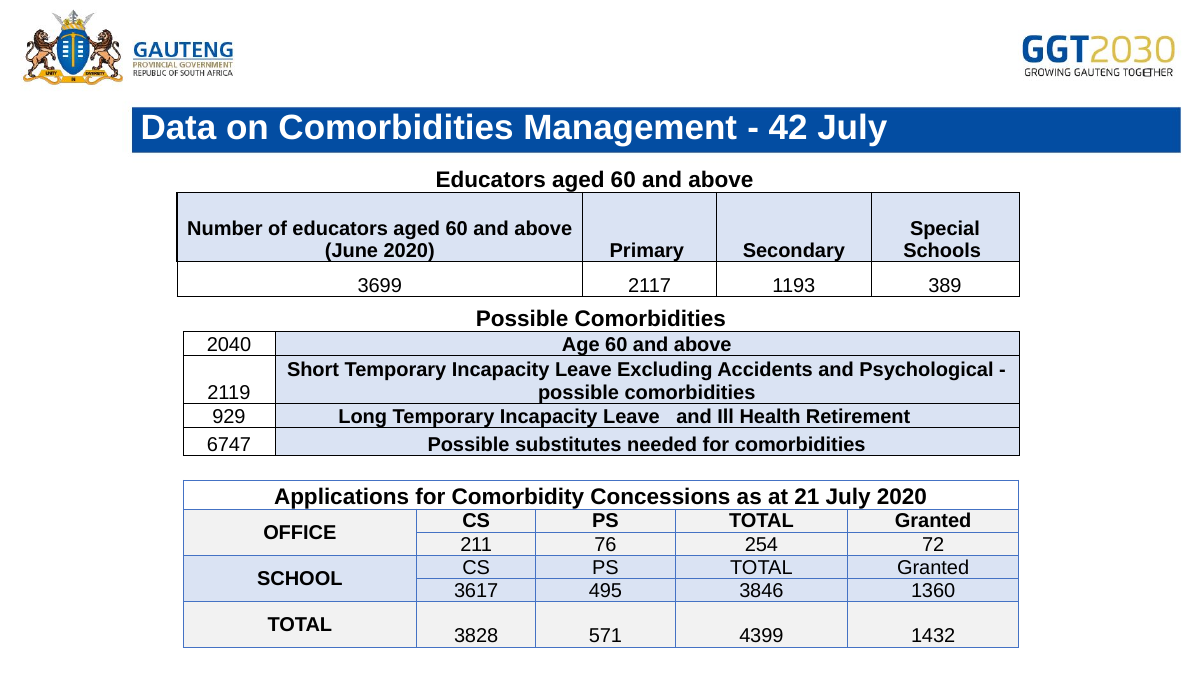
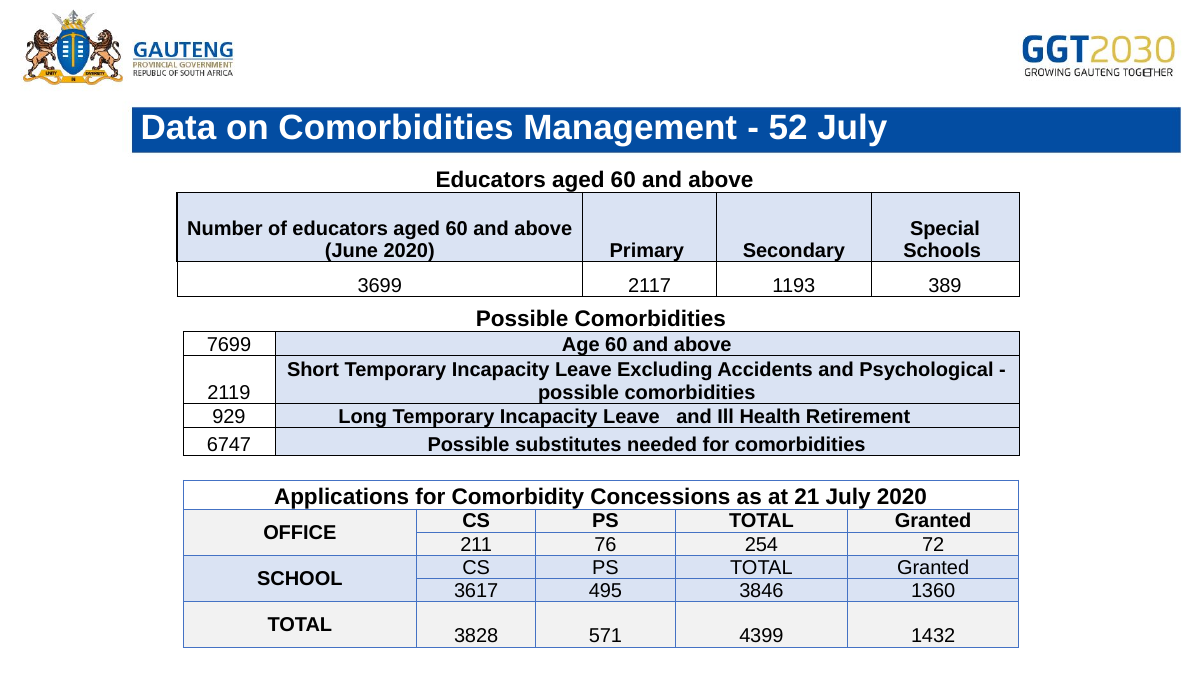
42: 42 -> 52 (788, 128)
2040: 2040 -> 7699 (229, 345)
